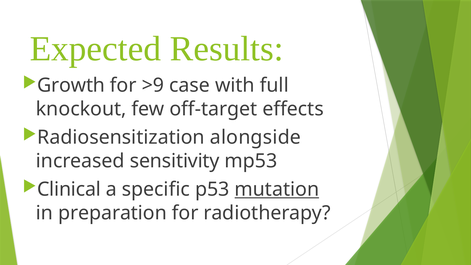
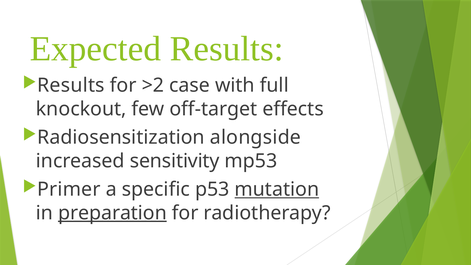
Growth: Growth -> Results (71, 85)
>9: >9 -> >2 (153, 85)
Clinical: Clinical -> Primer (69, 189)
preparation underline: none -> present (113, 213)
